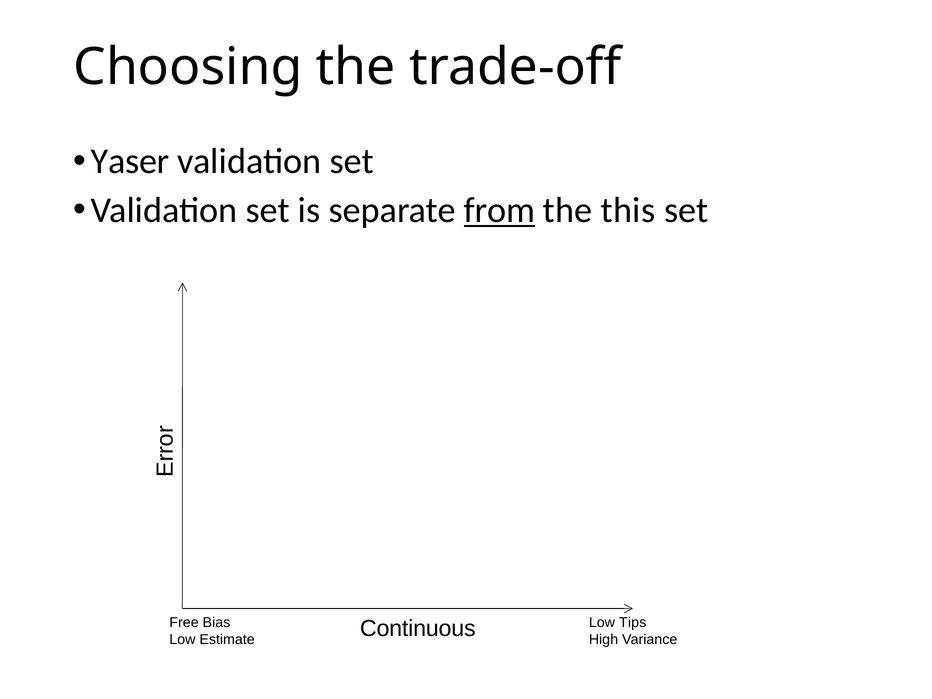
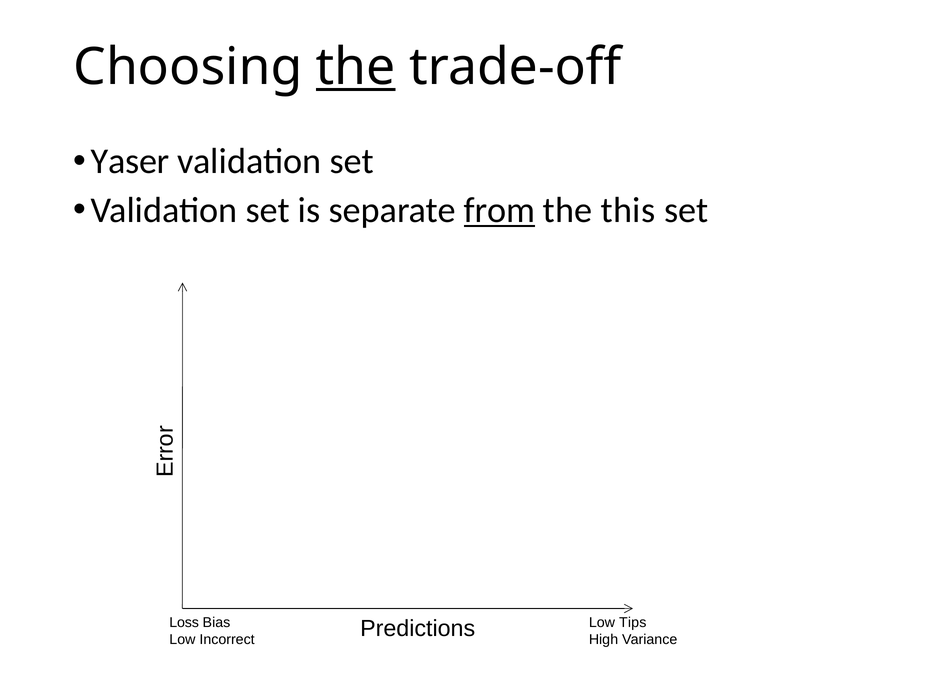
the underline: none -> present (356, 67)
Free: Free -> Loss (184, 623)
Continuous: Continuous -> Predictions (418, 629)
Estimate: Estimate -> Incorrect (227, 640)
